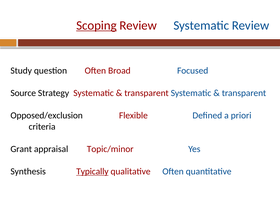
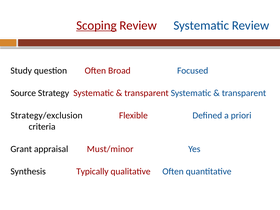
Opposed/exclusion: Opposed/exclusion -> Strategy/exclusion (47, 115)
Topic/minor: Topic/minor -> Must/minor (110, 149)
Typically underline: present -> none (92, 171)
